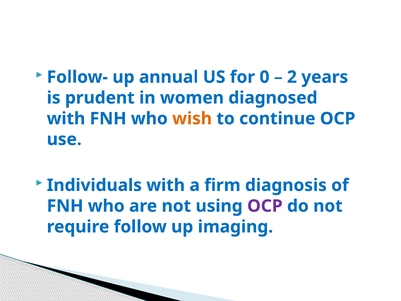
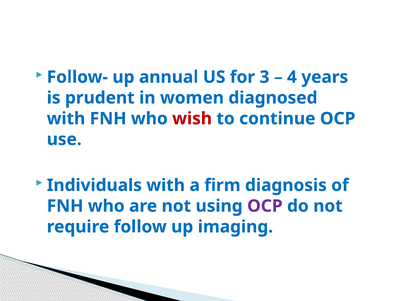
0: 0 -> 3 (264, 77)
2: 2 -> 4 (292, 77)
wish colour: orange -> red (192, 119)
